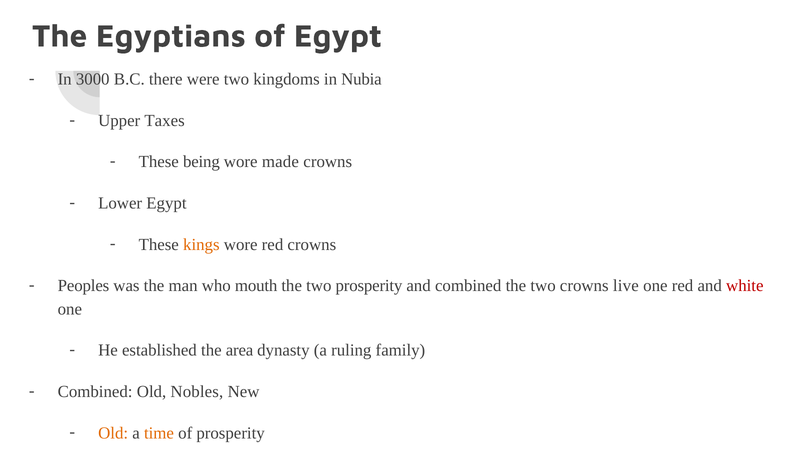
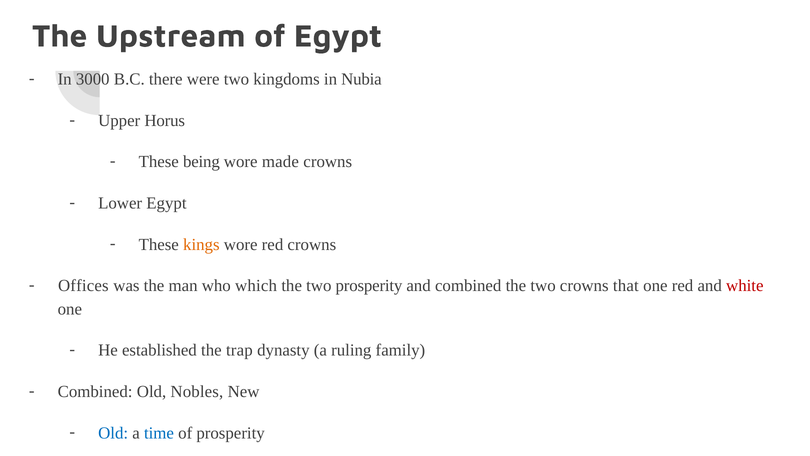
Egyptians: Egyptians -> Upstream (171, 36)
Upper Taxes: Taxes -> Horus (165, 120)
Peoples: Peoples -> Offices (83, 286)
mouth: mouth -> which (256, 286)
crowns live: live -> that (626, 286)
area: area -> trap (239, 350)
Old colour: orange -> blue (113, 433)
time colour: orange -> blue (159, 433)
